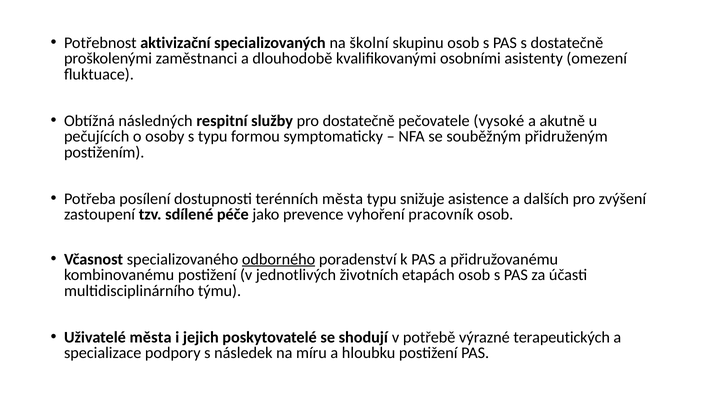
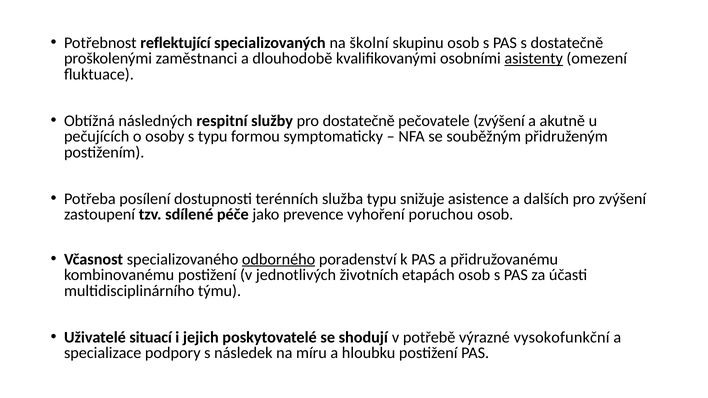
aktivizační: aktivizační -> reflektující (175, 43)
asistenty underline: none -> present (534, 59)
pečovatele vysoké: vysoké -> zvýšení (499, 121)
terénních města: města -> služba (343, 199)
pracovník: pracovník -> poruchou (441, 215)
Uživatelé města: města -> situací (151, 337)
terapeutických: terapeutických -> vysokofunkční (562, 337)
